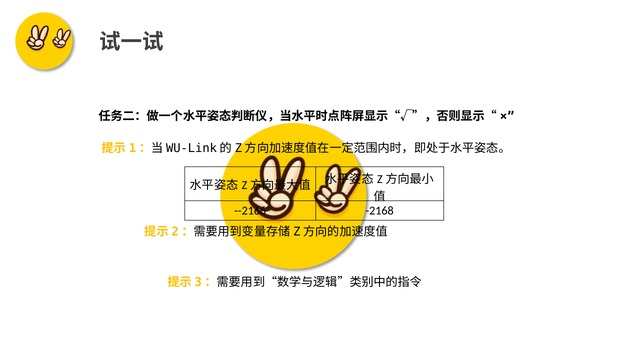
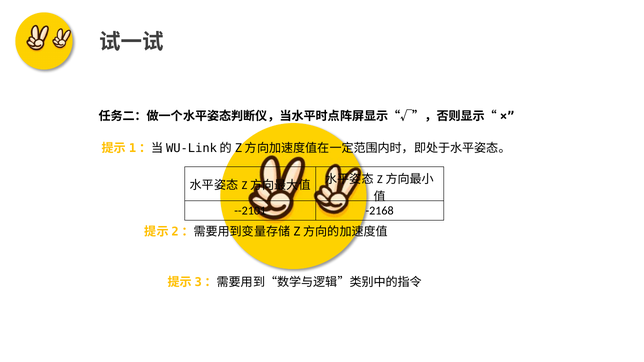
--2166: --2166 -> --2101 (250, 211)
